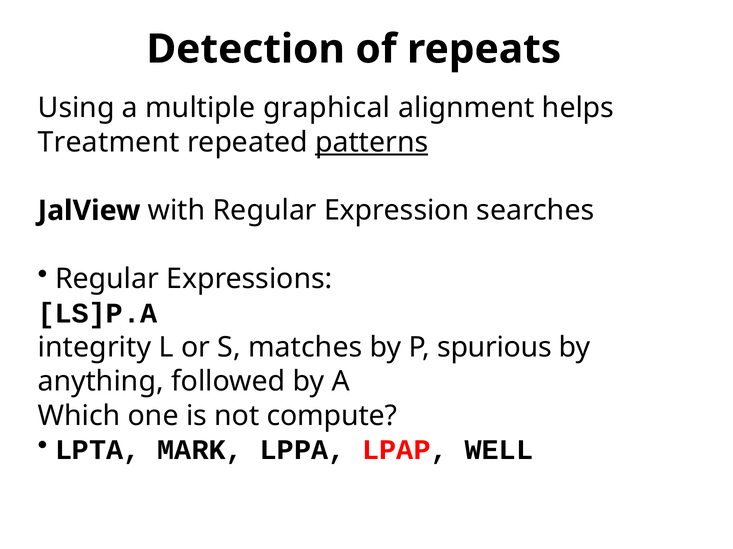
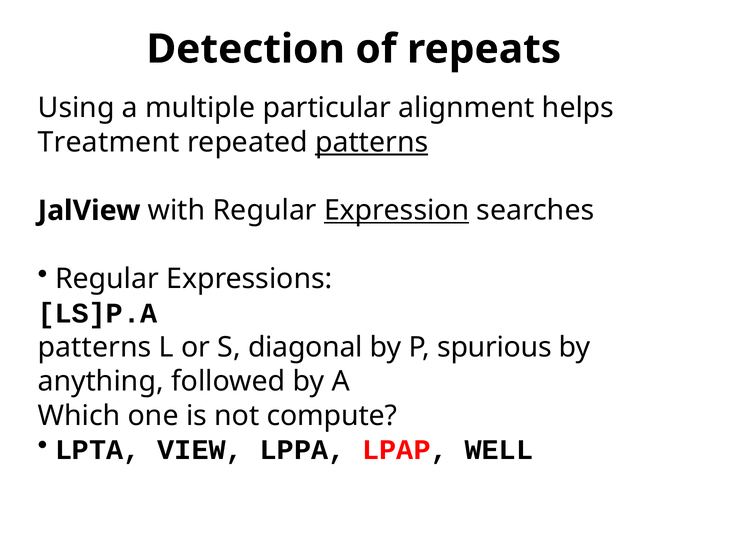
graphical: graphical -> particular (327, 108)
Expression underline: none -> present (397, 211)
integrity: integrity -> patterns (95, 348)
matches: matches -> diagonal (305, 348)
MARK: MARK -> VIEW (200, 450)
